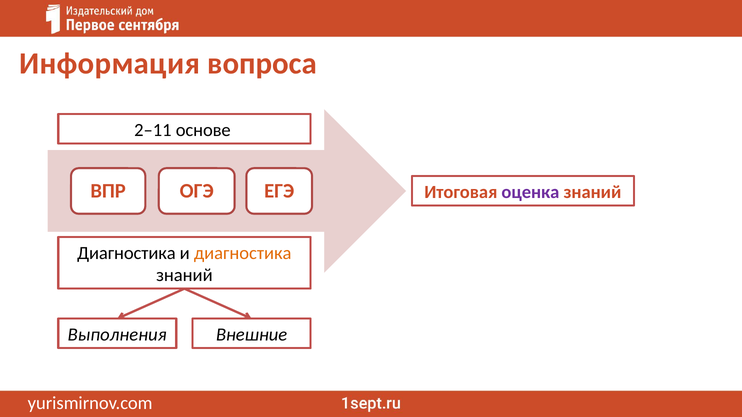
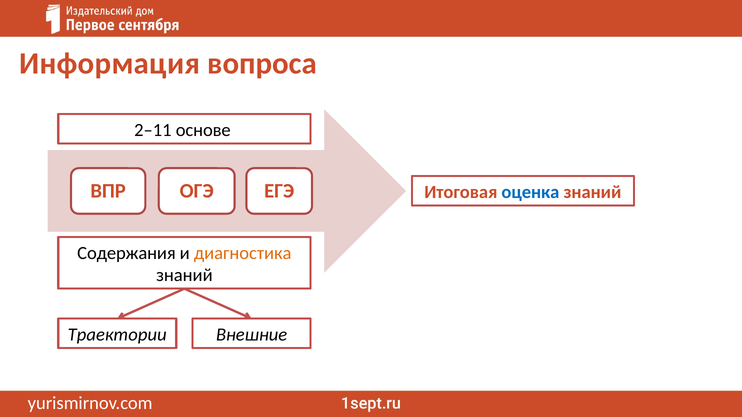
оценка colour: purple -> blue (530, 192)
Диагностика: Диагностика -> Содержания (126, 253)
Выполнения: Выполнения -> Траектории (117, 335)
